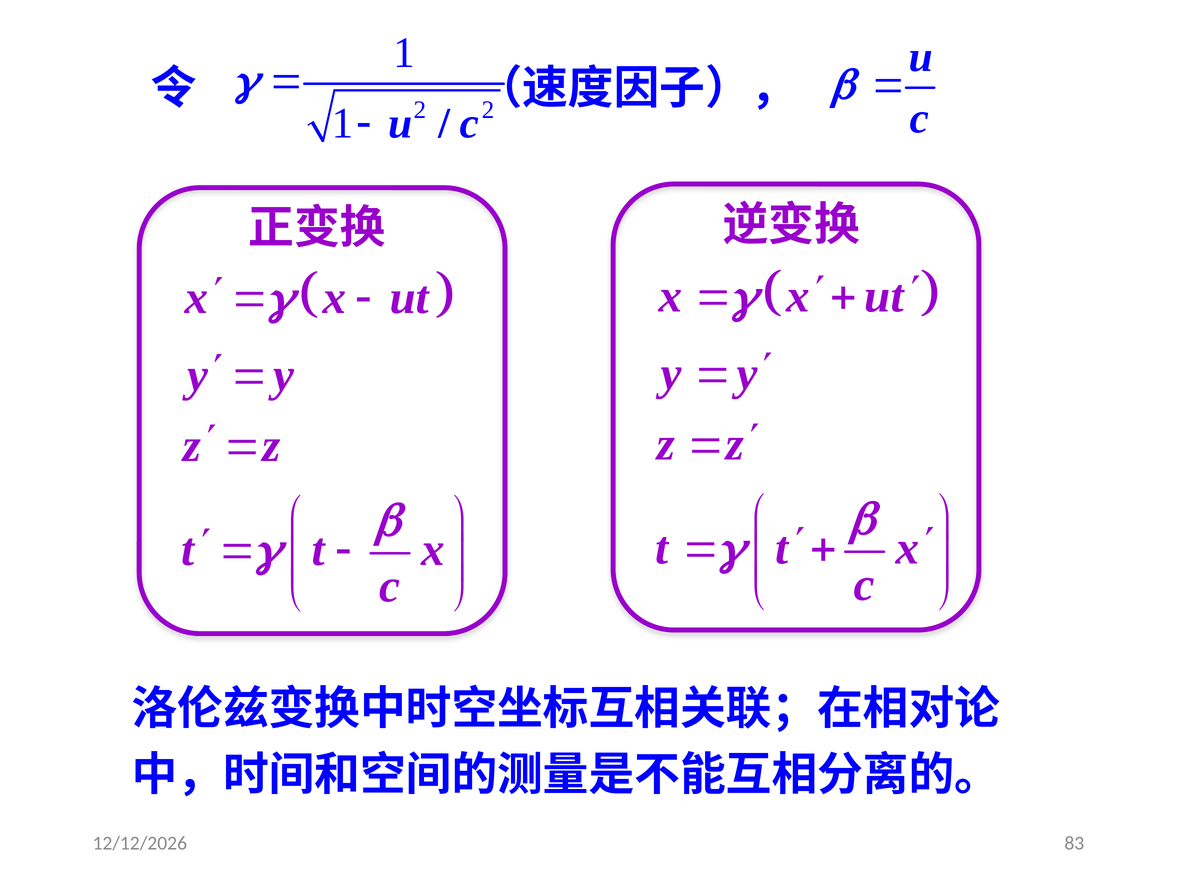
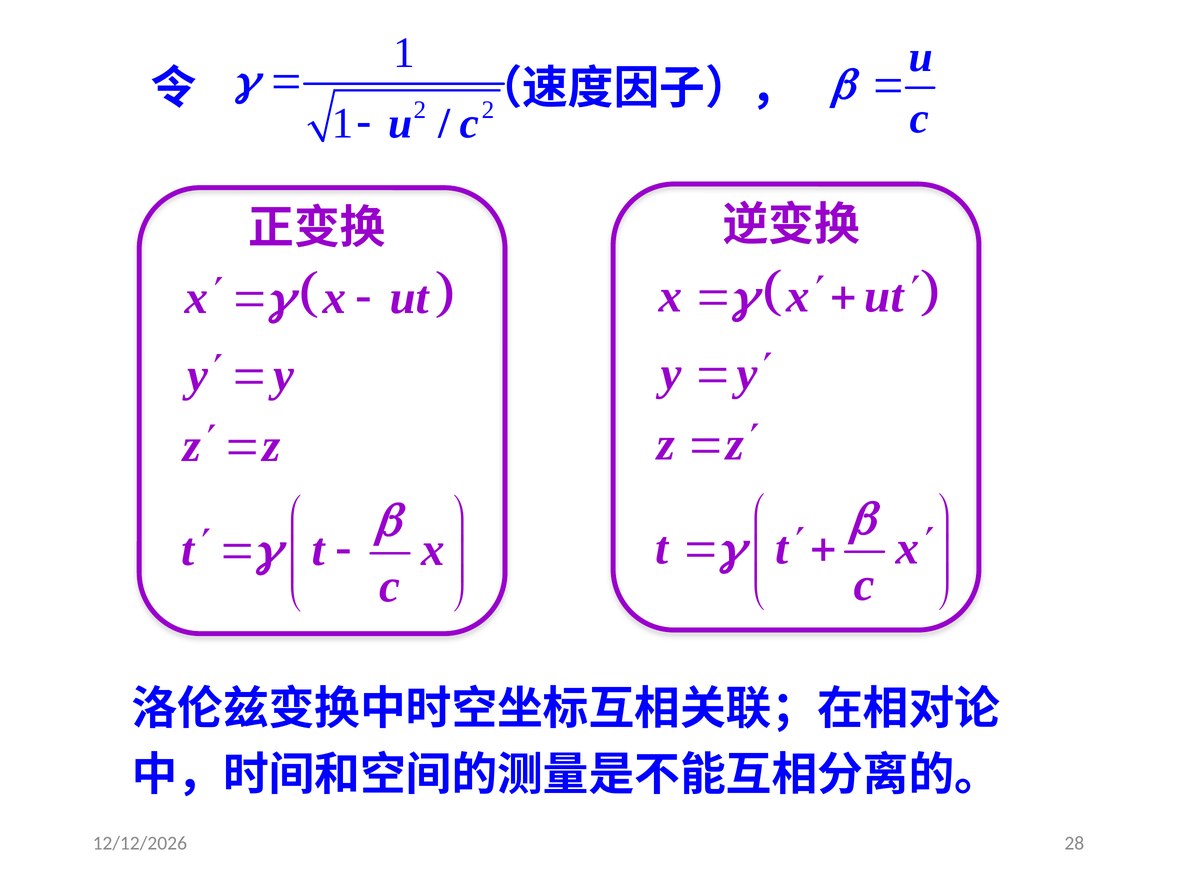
83: 83 -> 28 (1074, 843)
